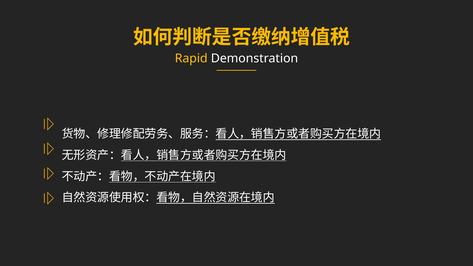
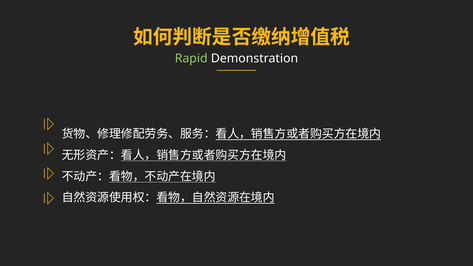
Rapid colour: yellow -> light green (191, 58)
